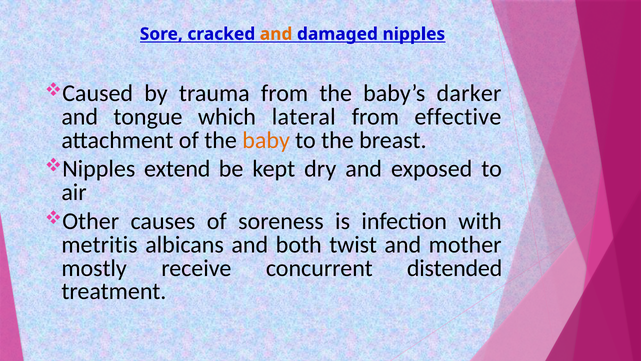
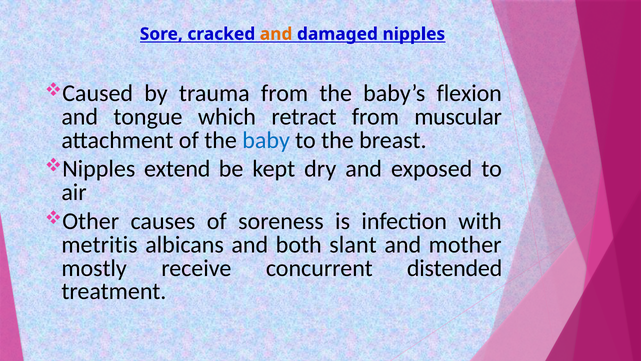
darker: darker -> flexion (469, 93)
lateral: lateral -> retract (304, 117)
effective: effective -> muscular (458, 117)
baby colour: orange -> blue (266, 140)
twist: twist -> slant (353, 244)
